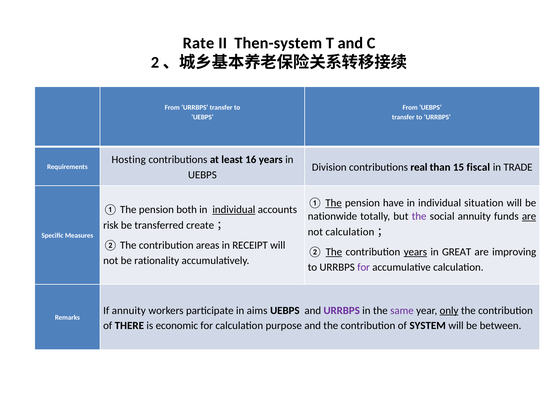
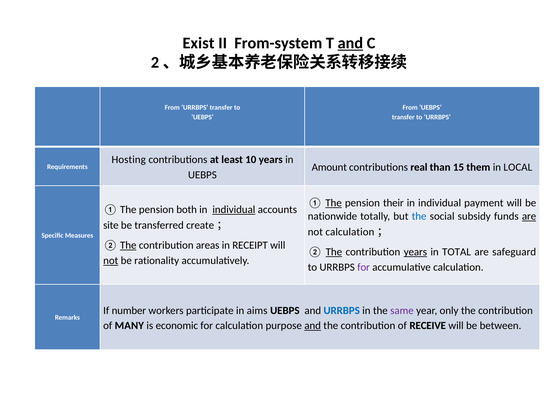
Rate: Rate -> Exist (198, 43)
Then-system: Then-system -> From-system (278, 43)
and underline: none -> present (350, 43)
16: 16 -> 10 (251, 159)
Division: Division -> Amount (329, 167)
fiscal: fiscal -> them (478, 167)
TRADE: TRADE -> LOCAL (518, 167)
have: have -> their (393, 203)
situation: situation -> payment (484, 203)
the colour: purple -> blue (419, 216)
social annuity: annuity -> subsidy (474, 216)
risk: risk -> site (111, 225)
The underline: none -> present (128, 245)
GREAT: GREAT -> TOTAL (457, 252)
improving: improving -> safeguard (514, 252)
not underline: none -> present (111, 260)
If annuity: annuity -> number (129, 310)
URRBPS colour: purple -> blue (342, 310)
only underline: present -> none (449, 310)
THERE: THERE -> MANY (129, 325)
and underline: none -> present (313, 325)
SYSTEM: SYSTEM -> RECEIVE (428, 325)
